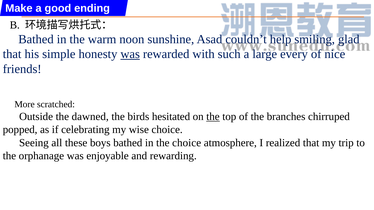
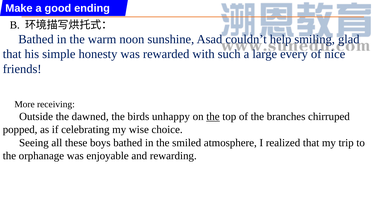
was underline: present -> none (130, 54)
scratched: scratched -> receiving (56, 104)
hesitated: hesitated -> unhappy (171, 117)
the choice: choice -> smiled (187, 143)
